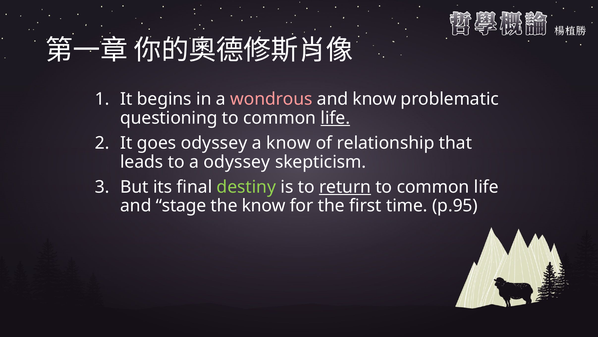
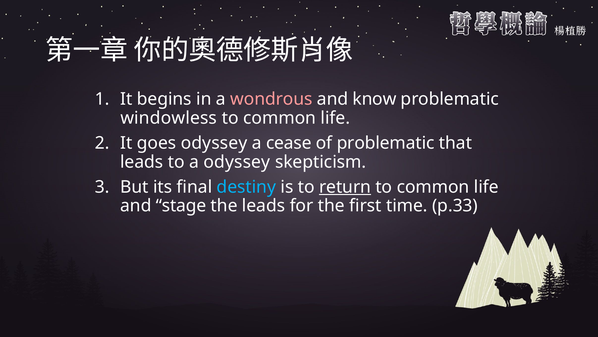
questioning: questioning -> windowless (169, 118)
life underline: present -> none (335, 118)
a know: know -> cease (289, 143)
of relationship: relationship -> problematic (386, 143)
destiny colour: light green -> light blue (246, 187)
the know: know -> leads (264, 205)
p.95: p.95 -> p.33 (455, 205)
